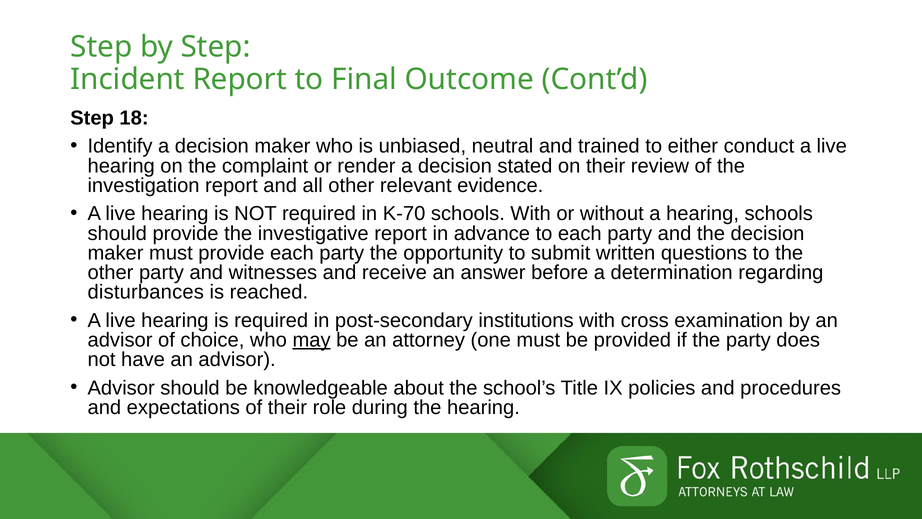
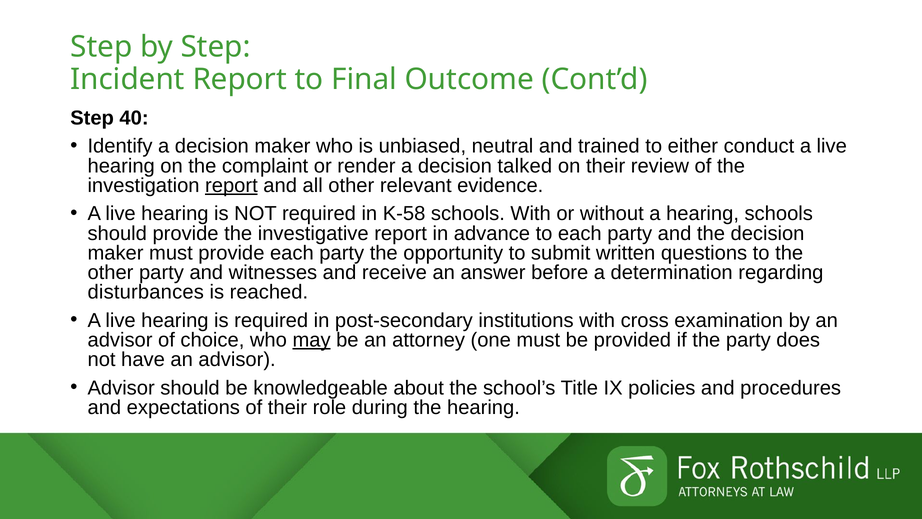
18: 18 -> 40 (134, 118)
stated: stated -> talked (525, 166)
report underline: none -> present (231, 185)
K-70: K-70 -> K-58 (404, 214)
